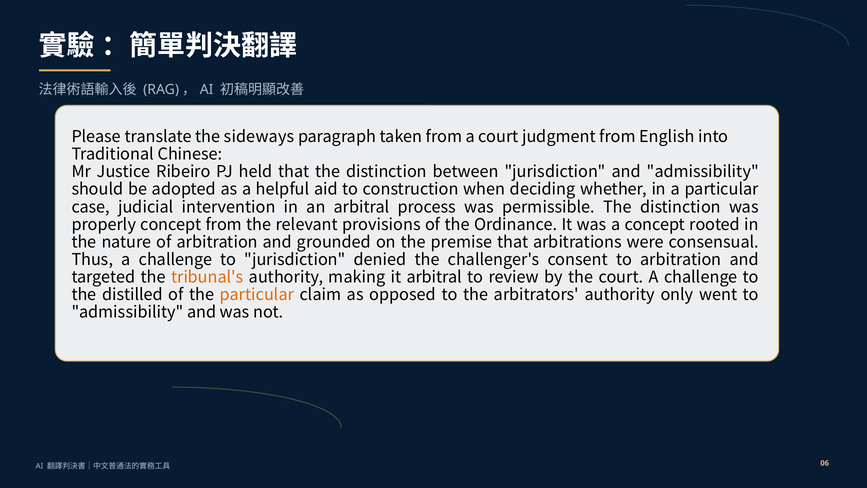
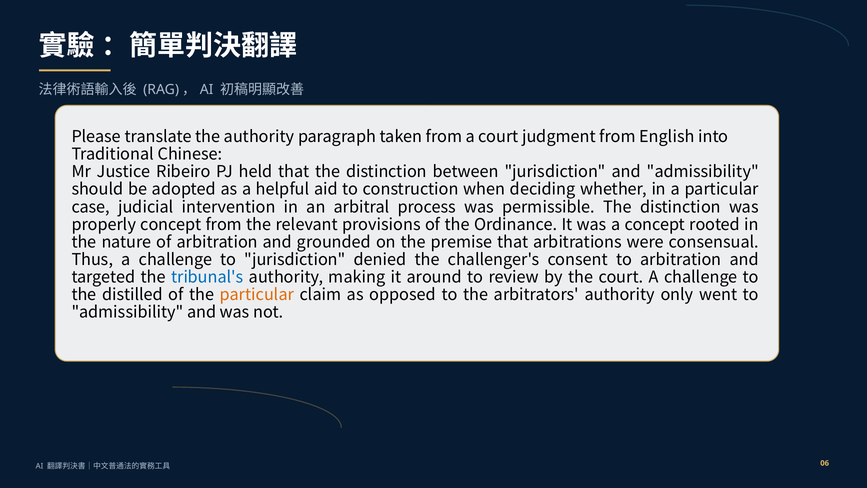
the sideways: sideways -> authority (259, 137)
tribunal's colour: orange -> blue (207, 277)
it arbitral: arbitral -> around (434, 277)
